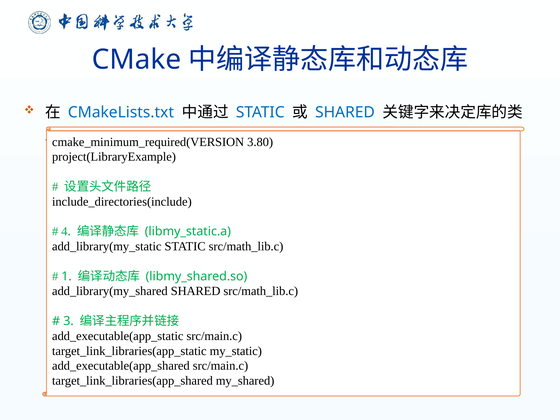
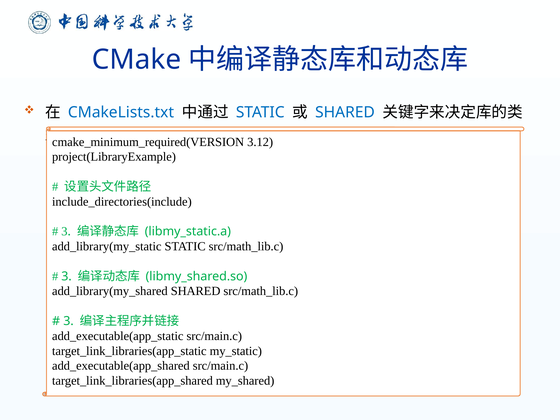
3.80: 3.80 -> 3.12 (260, 142)
4: 4 -> 3 (64, 232)
1: 1 -> 3 (67, 276)
